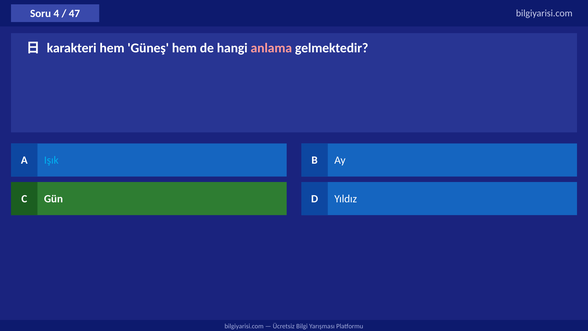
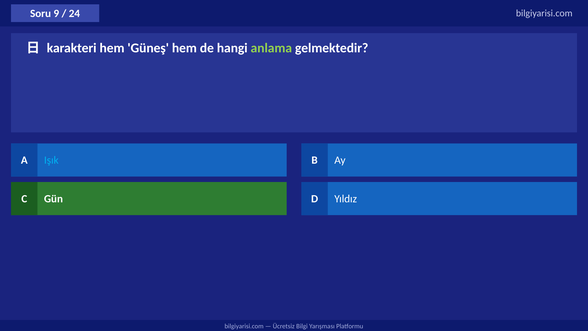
4: 4 -> 9 (56, 13)
47: 47 -> 24 (74, 13)
anlama colour: pink -> light green (271, 48)
